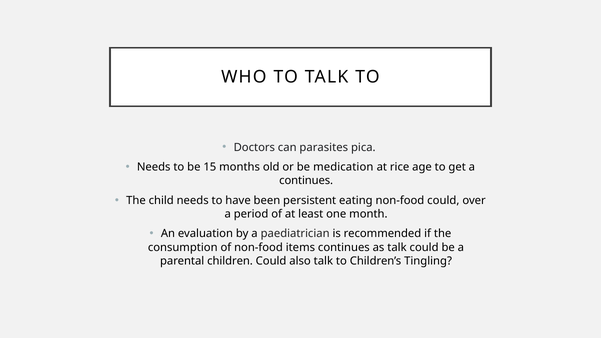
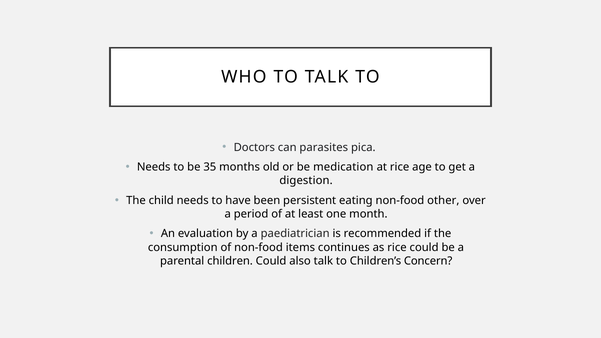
15: 15 -> 35 (210, 167)
continues: continues -> digestion (306, 181)
non-food could: could -> other (443, 201)
as talk: talk -> rice (397, 247)
Tingling: Tingling -> Concern (428, 261)
